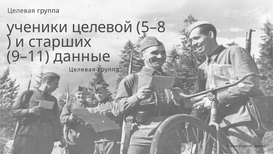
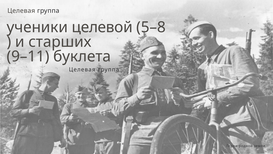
данные: данные -> буклета (82, 56)
